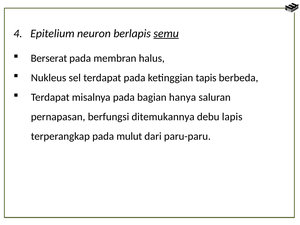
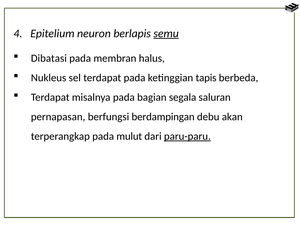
Berserat: Berserat -> Dibatasi (49, 58)
hanya: hanya -> segala (183, 97)
ditemukannya: ditemukannya -> berdampingan (163, 117)
lapis: lapis -> akan (232, 117)
paru-paru underline: none -> present (187, 136)
